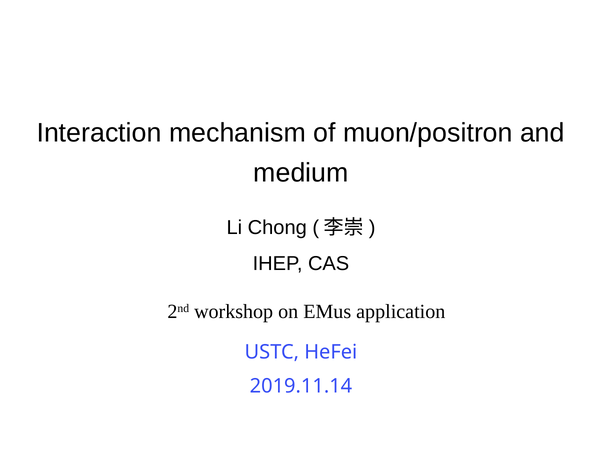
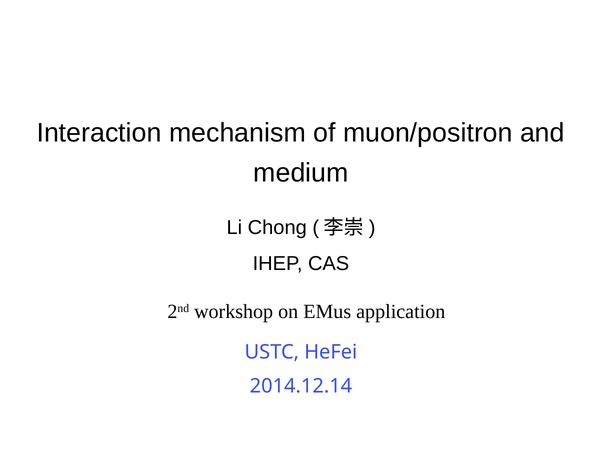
2019.11.14: 2019.11.14 -> 2014.12.14 (301, 386)
